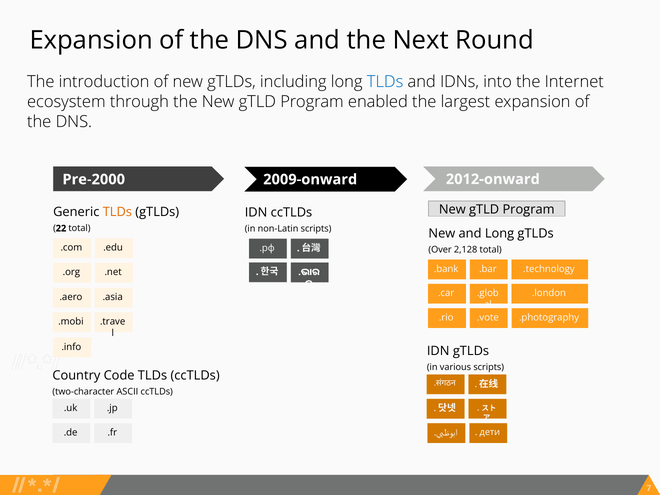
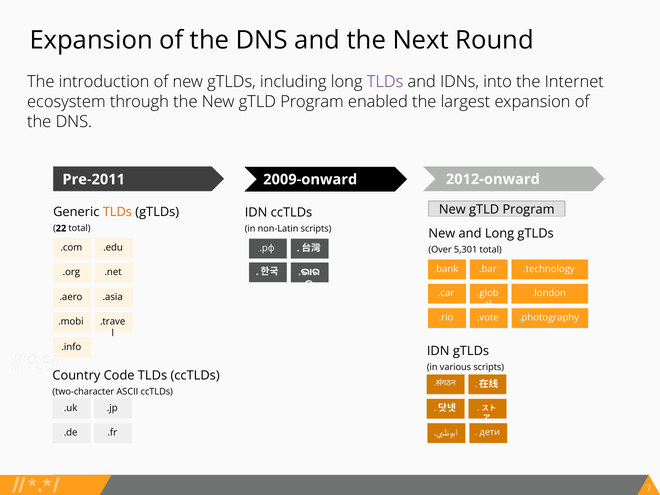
TLDs colour: blue -> purple (385, 82)
Pre-2000: Pre-2000 -> Pre-2011 (94, 179)
2,128: 2,128 -> 5,301 (466, 250)
